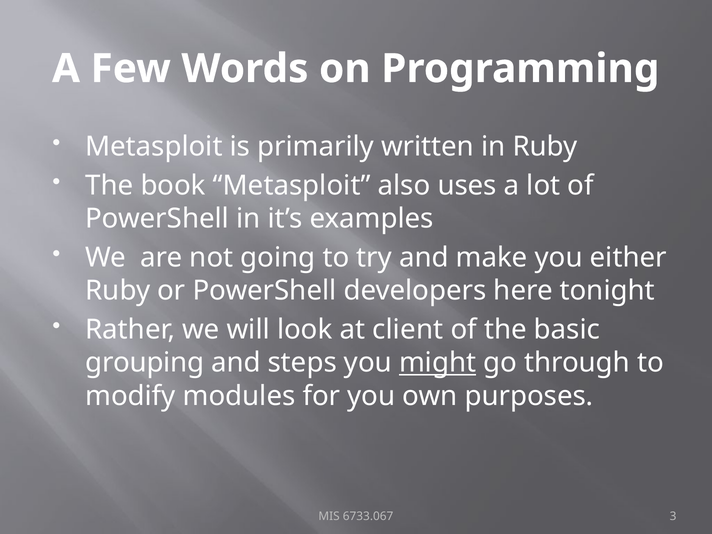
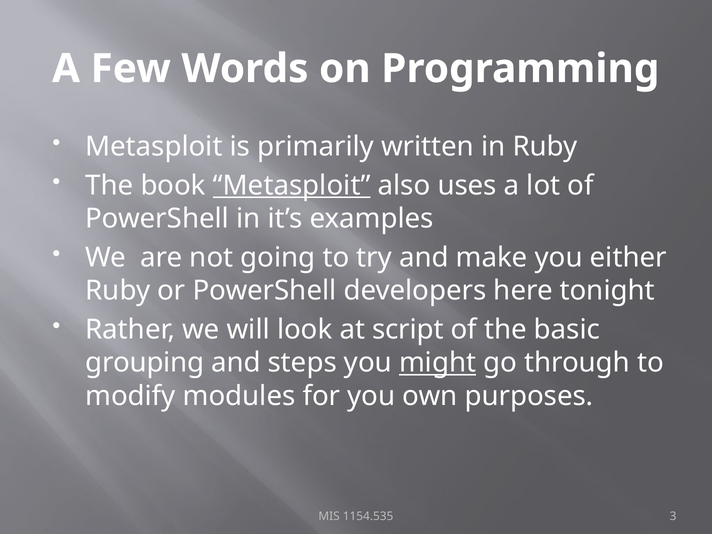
Metasploit underline: none -> present (292, 185)
client: client -> script (408, 330)
6733.067: 6733.067 -> 1154.535 (368, 516)
